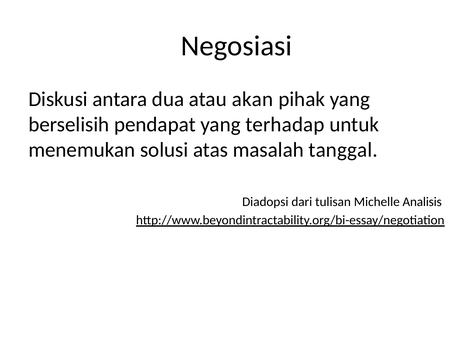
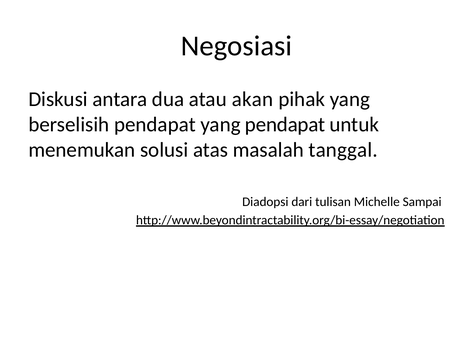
yang terhadap: terhadap -> pendapat (285, 124)
Analisis: Analisis -> Sampai (422, 202)
